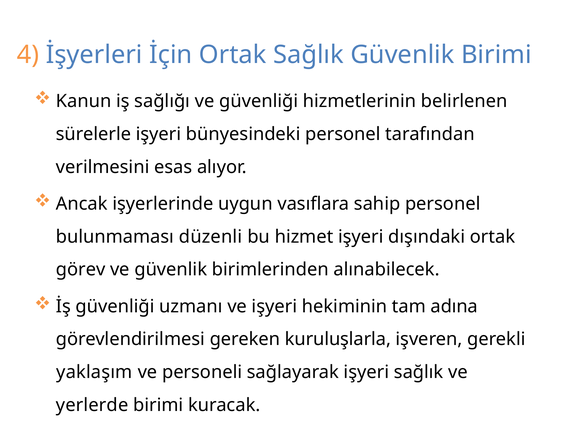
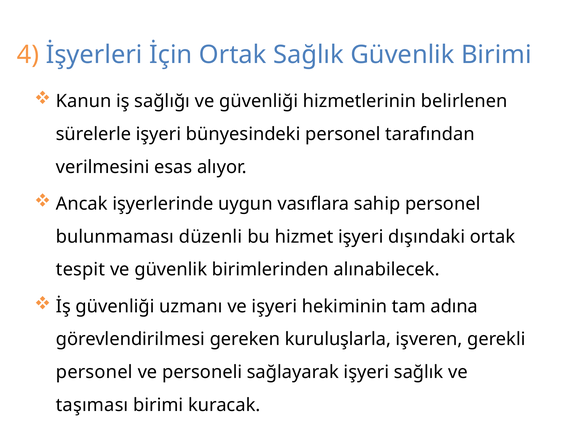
görev: görev -> tespit (80, 269)
yaklaşım: yaklaşım -> personel (94, 372)
yerlerde: yerlerde -> taşıması (92, 405)
